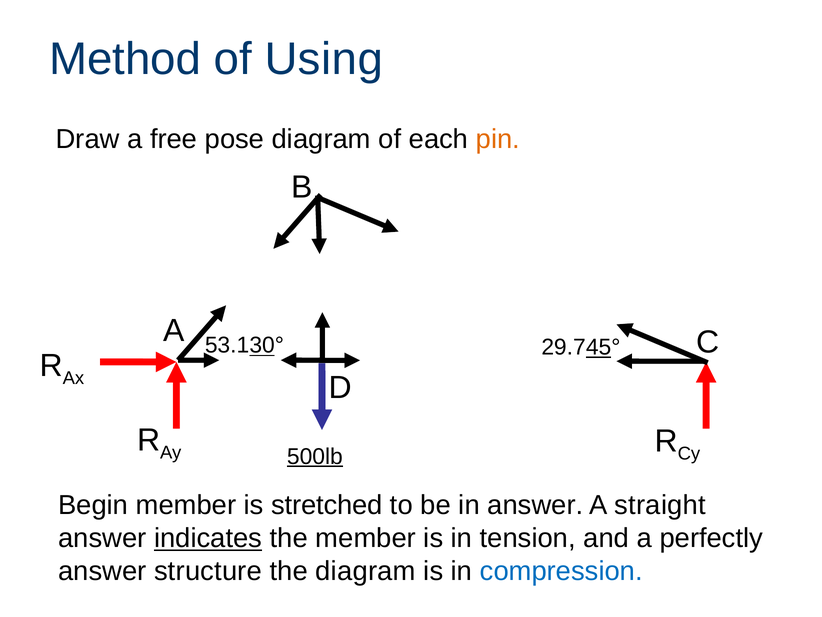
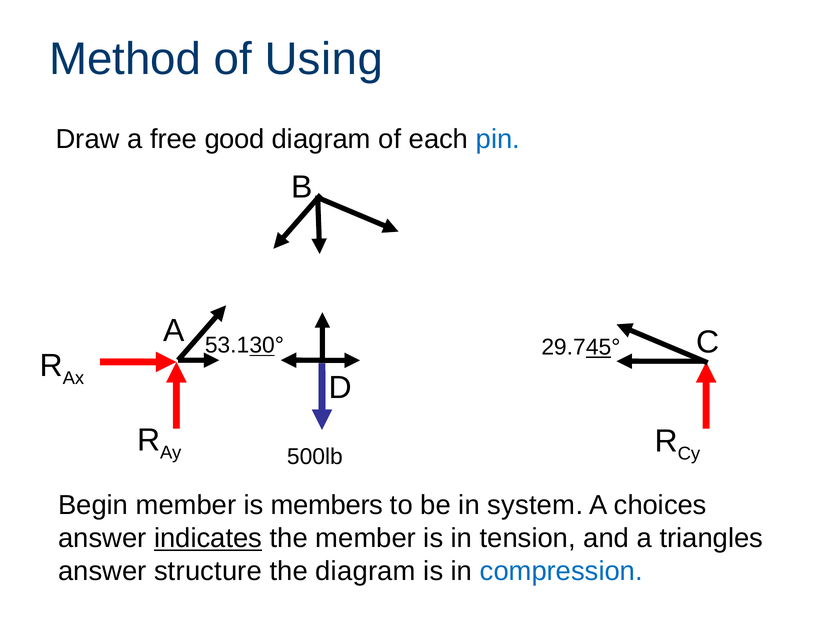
pose: pose -> good (235, 139)
pin colour: orange -> blue (498, 139)
500lb underline: present -> none (315, 456)
stretched: stretched -> members (327, 505)
in answer: answer -> system (535, 505)
straight: straight -> choices (660, 505)
perfectly: perfectly -> triangles (711, 538)
